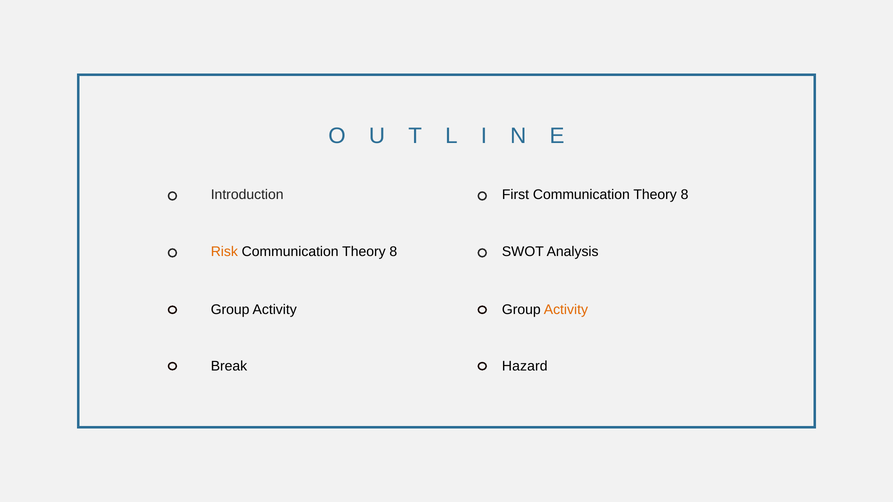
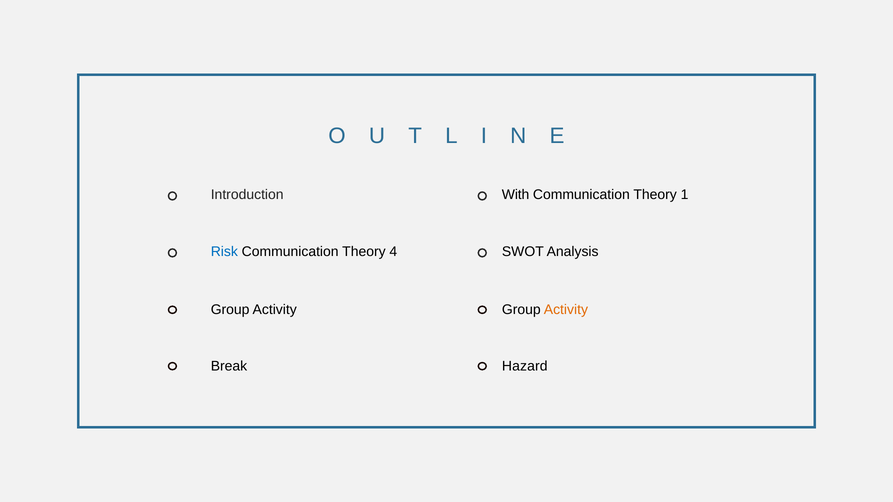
First: First -> With (516, 195)
8: 8 -> 1 (685, 195)
Risk colour: orange -> blue (224, 252)
8: 8 -> 4 (393, 252)
